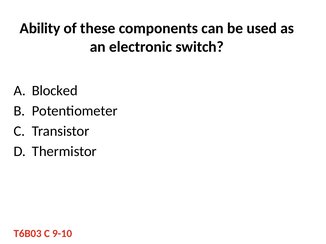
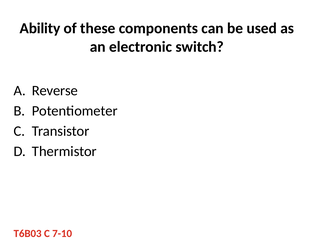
Blocked: Blocked -> Reverse (55, 91)
9-10: 9-10 -> 7-10 (62, 234)
